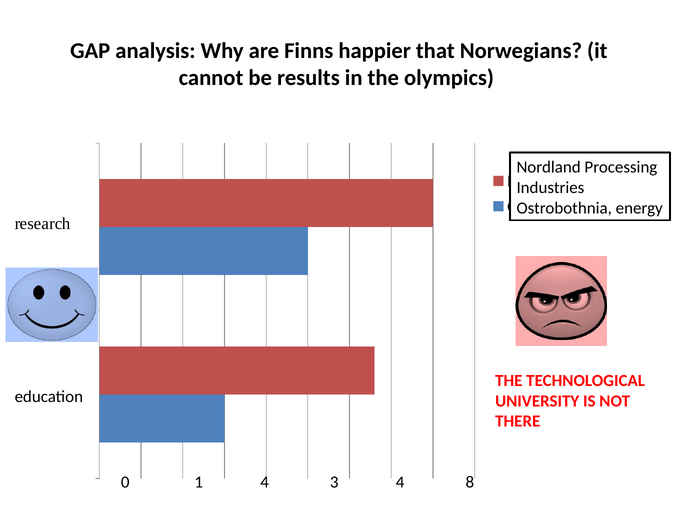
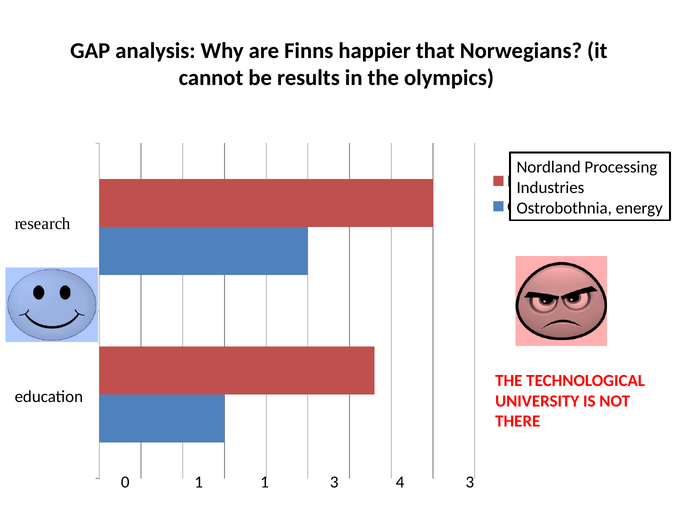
1 4: 4 -> 1 (265, 482)
4 8: 8 -> 3 (470, 482)
